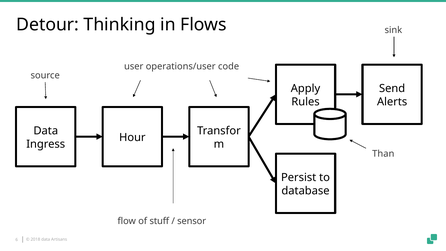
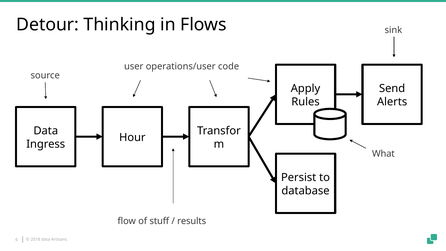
Than: Than -> What (383, 154)
sensor: sensor -> results (192, 221)
